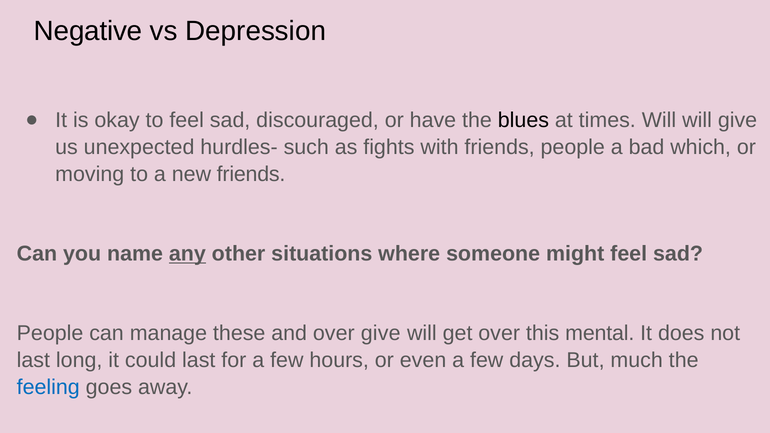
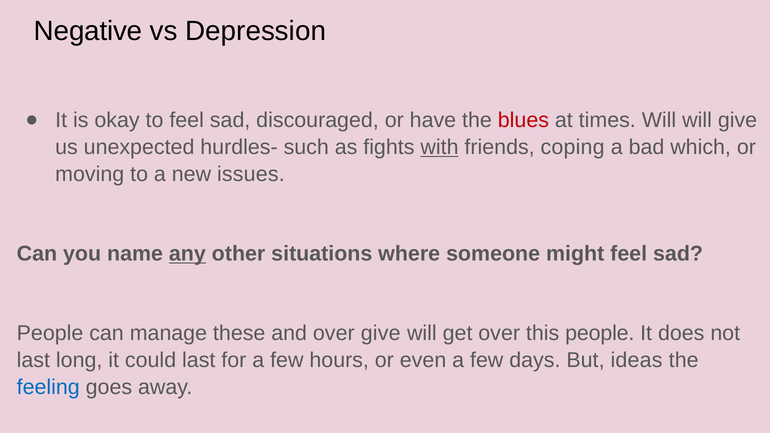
blues colour: black -> red (523, 120)
with underline: none -> present (439, 147)
friends people: people -> coping (573, 147)
new friends: friends -> issues (251, 174)
this mental: mental -> people (600, 333)
much: much -> ideas (637, 360)
